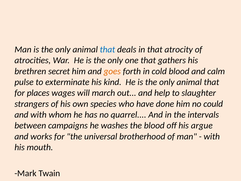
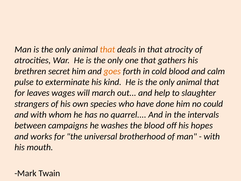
that colour: blue -> orange (107, 49)
places: places -> leaves (38, 93)
argue: argue -> hopes (202, 125)
